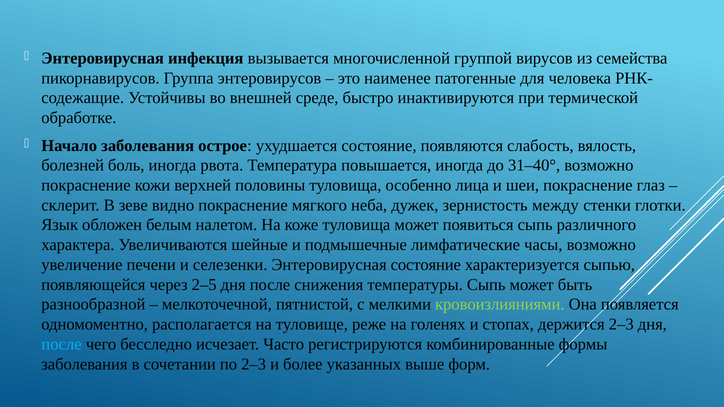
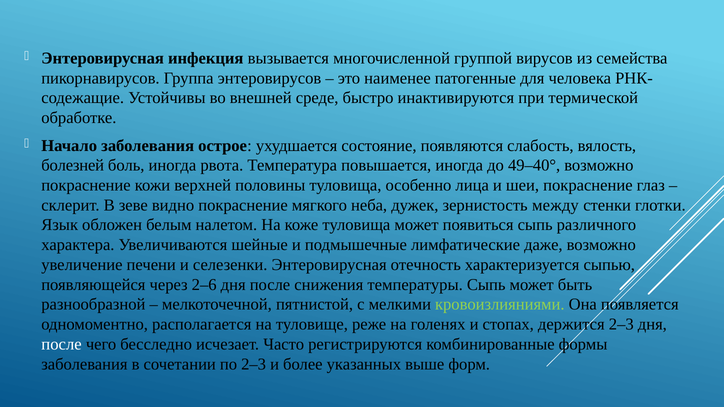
31–40°: 31–40° -> 49–40° (534, 166)
часы: часы -> даже (543, 245)
Энтеровирусная состояние: состояние -> отечность (426, 265)
2–5: 2–5 -> 2–6 (204, 285)
после colour: light blue -> white (62, 344)
